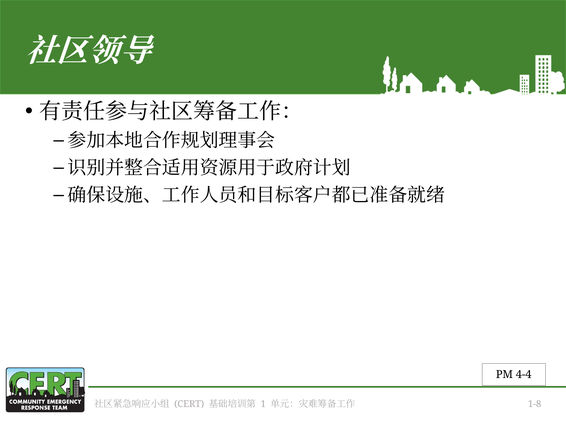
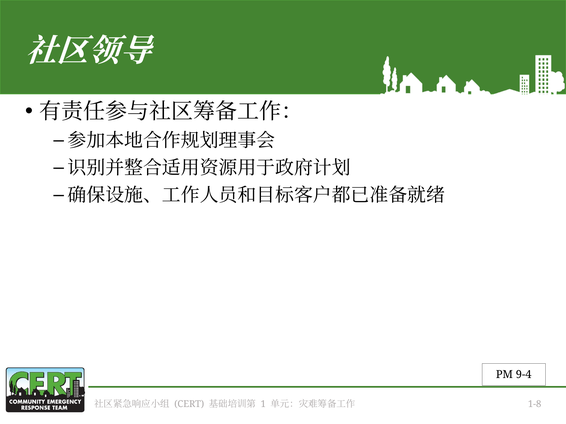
4-4: 4-4 -> 9-4 (524, 375)
